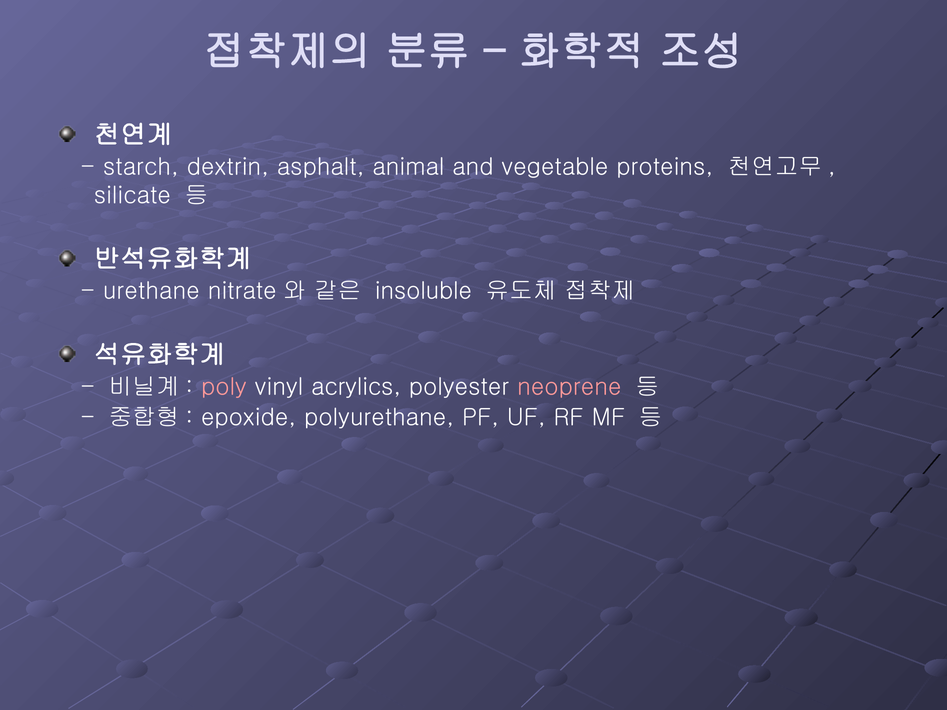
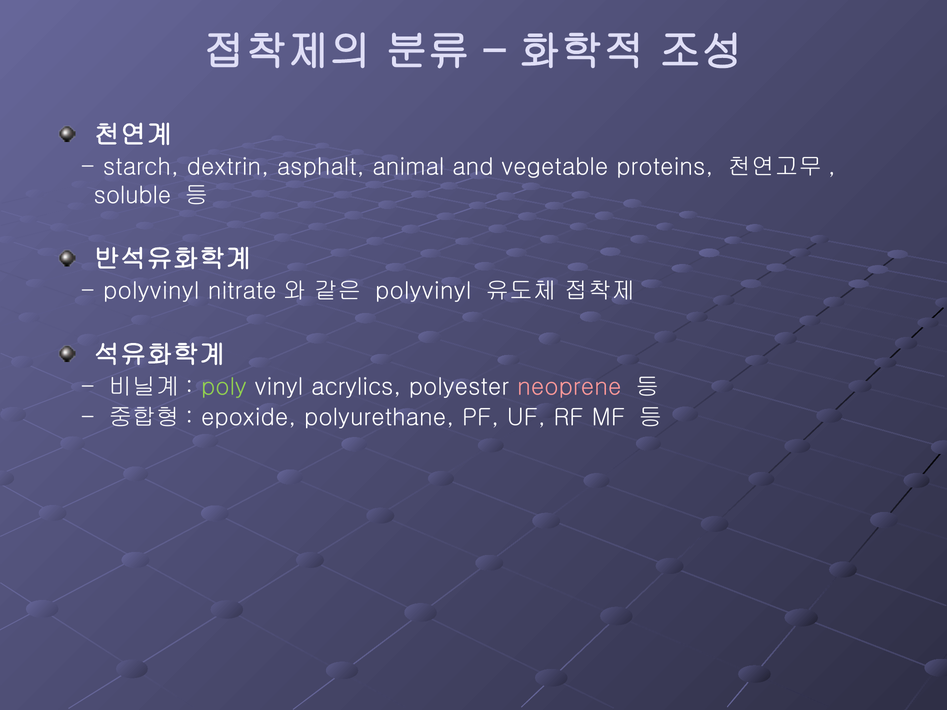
silicate: silicate -> soluble (132, 195)
urethane: urethane -> polyvinyl (151, 291)
insoluble: insoluble -> polyvinyl (423, 291)
poly colour: pink -> light green (224, 387)
